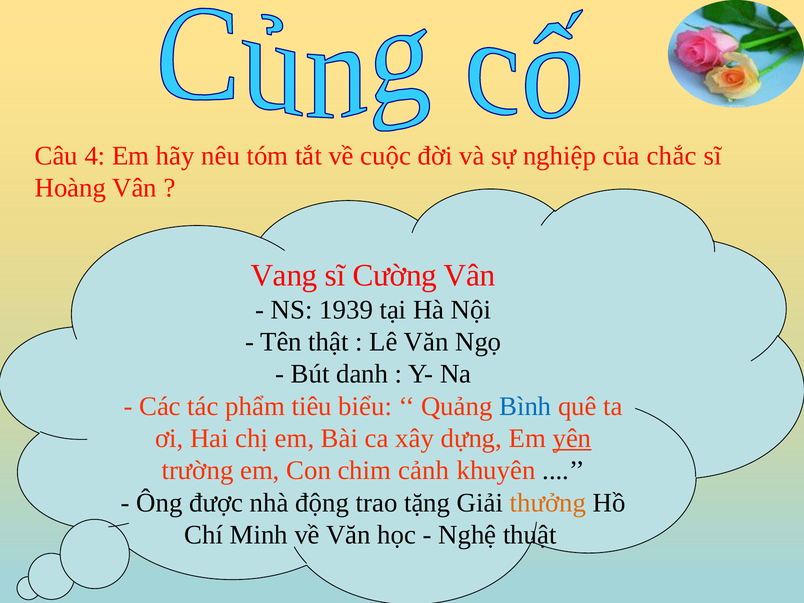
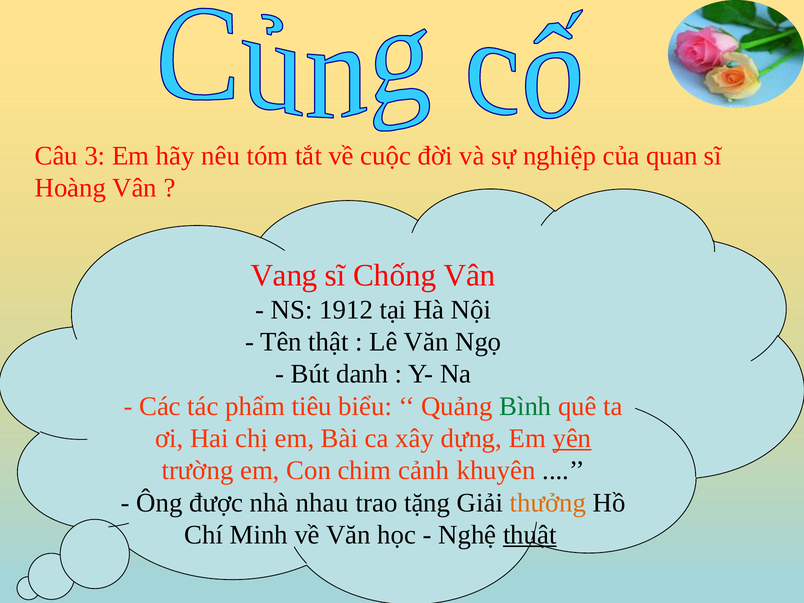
4: 4 -> 3 (95, 156)
chắc: chắc -> quan (672, 156)
Cường: Cường -> Chống (395, 275)
1939: 1939 -> 1912 (346, 310)
Bình colour: blue -> green (525, 406)
động: động -> nhau (322, 503)
thuật underline: none -> present (530, 535)
